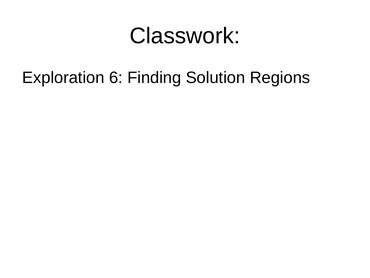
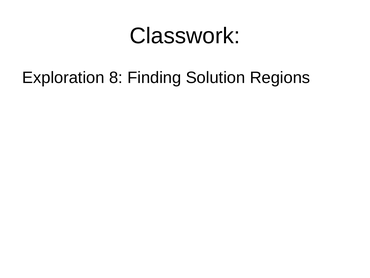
6: 6 -> 8 (116, 78)
